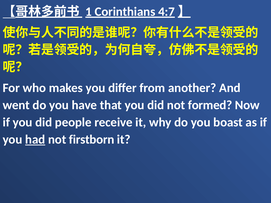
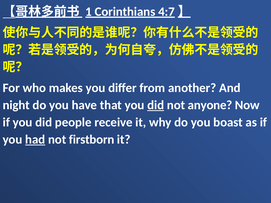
went: went -> night (16, 105)
did underline: none -> present (156, 105)
formed: formed -> anyone (210, 105)
